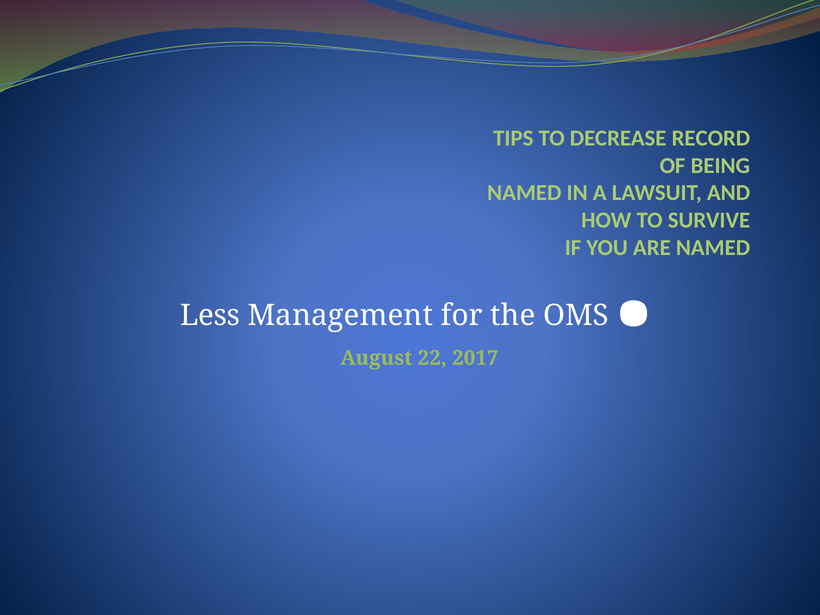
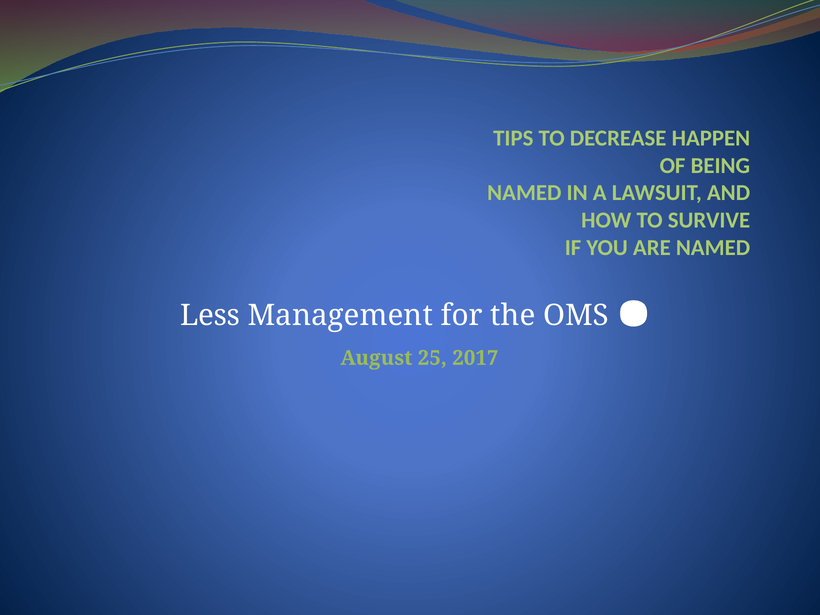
RECORD: RECORD -> HAPPEN (711, 138)
22: 22 -> 25 (432, 358)
